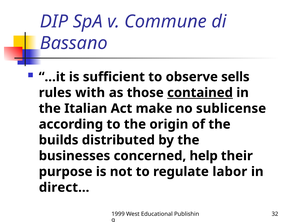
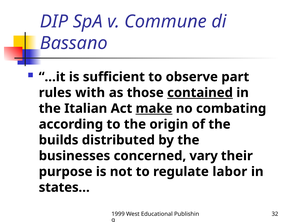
sells: sells -> part (235, 77)
make underline: none -> present (154, 108)
sublicense: sublicense -> combating (231, 108)
help: help -> vary (204, 156)
direct…: direct… -> states… (64, 187)
